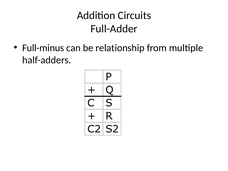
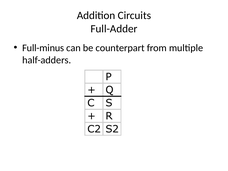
relationship: relationship -> counterpart (120, 48)
